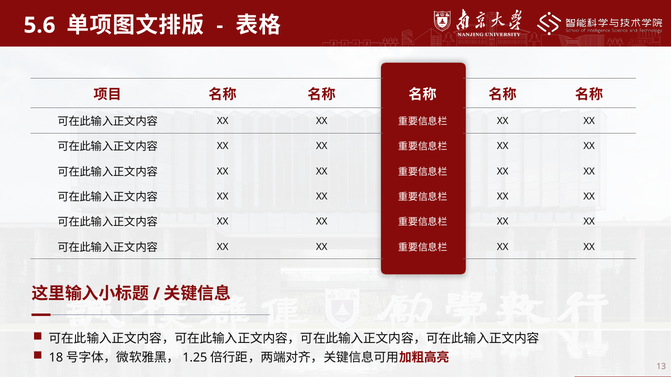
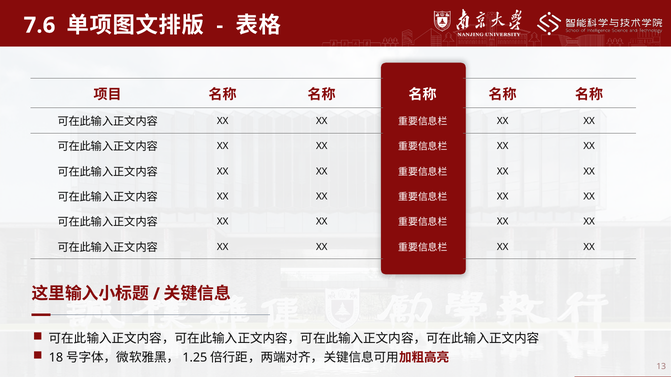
5.6: 5.6 -> 7.6 (39, 25)
